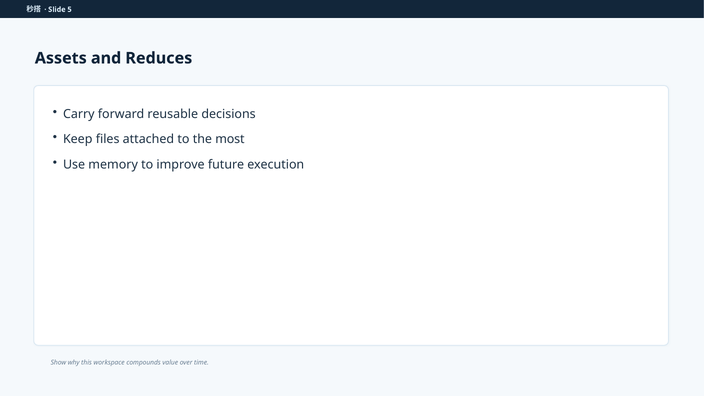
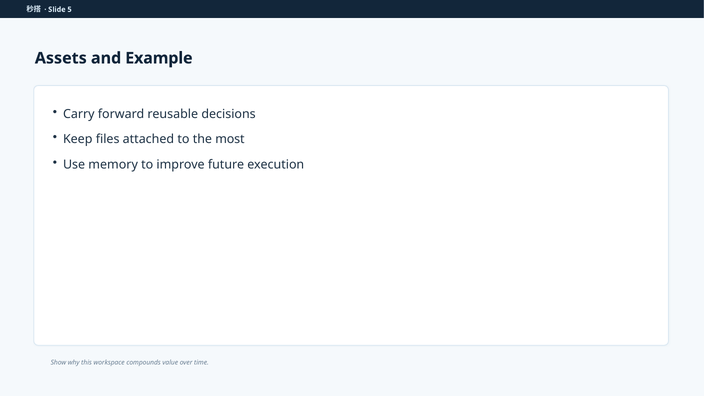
Reduces: Reduces -> Example (159, 58)
